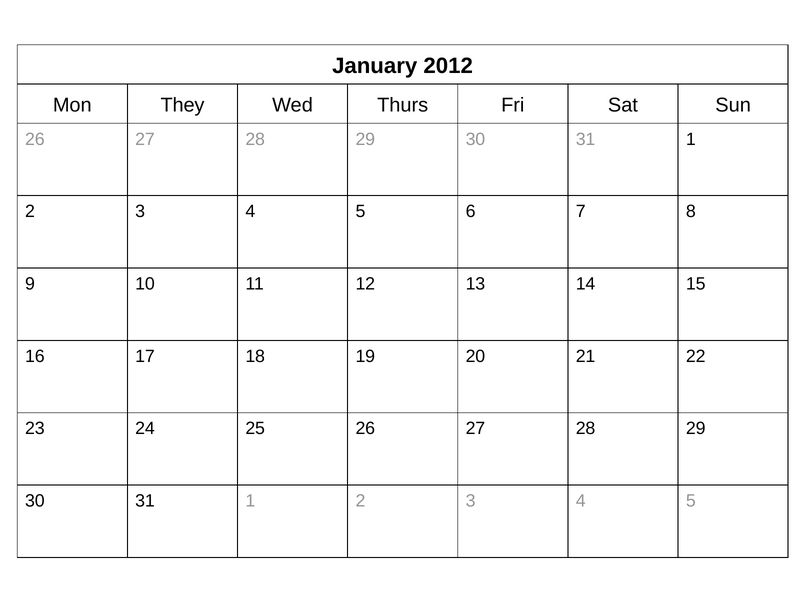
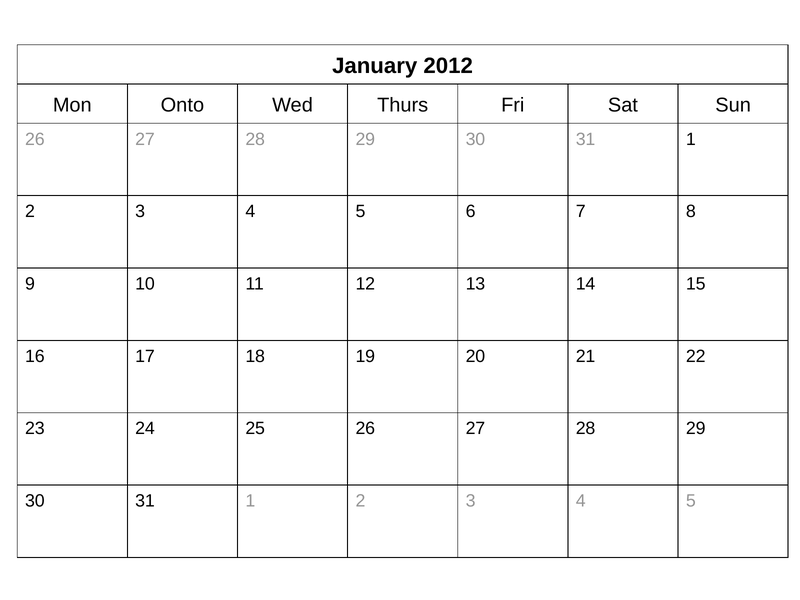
They: They -> Onto (182, 105)
